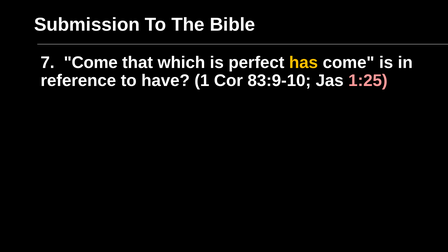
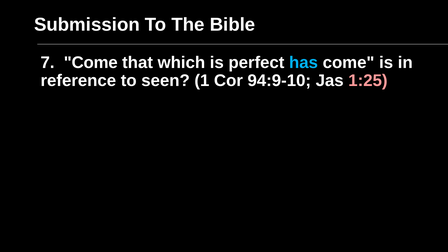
has colour: yellow -> light blue (304, 62)
have: have -> seen (166, 81)
83:9-10: 83:9-10 -> 94:9-10 (279, 81)
